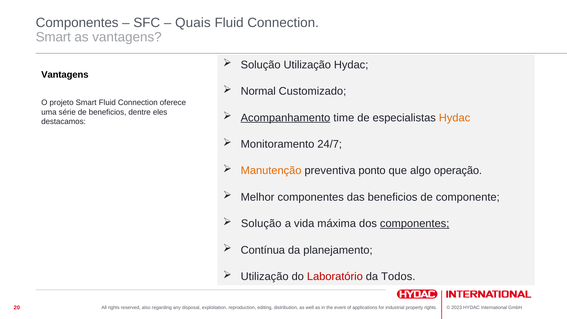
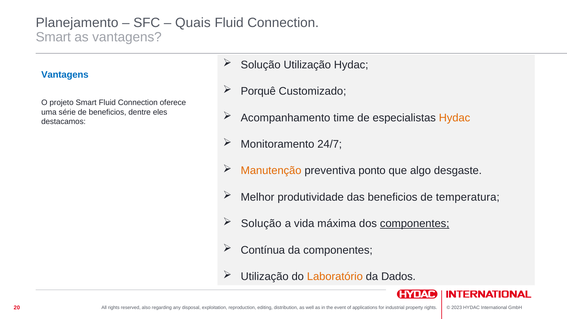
Componentes: Componentes -> Planejamento (77, 23)
Vantagens colour: black -> blue (65, 75)
Normal: Normal -> Porquê (258, 91)
Acompanhamento underline: present -> none (286, 118)
operação: operação -> desgaste (458, 171)
Melhor componentes: componentes -> produtividade (311, 197)
componente: componente -> temperatura (468, 197)
da planejamento: planejamento -> componentes (338, 250)
Laboratório colour: red -> orange (335, 277)
Todos: Todos -> Dados (398, 277)
